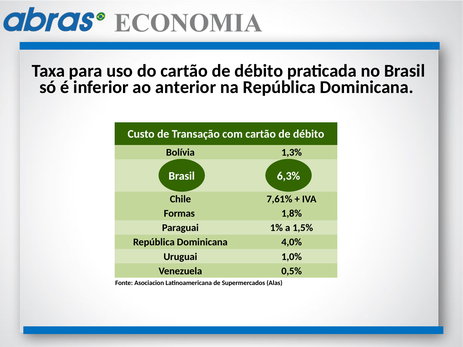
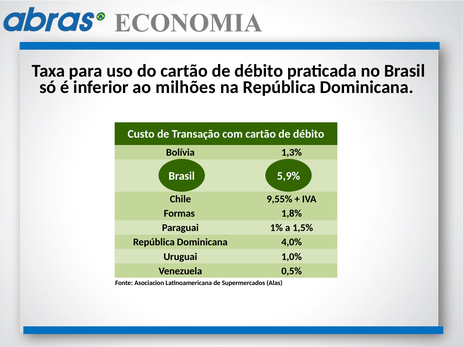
anterior: anterior -> milhões (186, 87)
6,3%: 6,3% -> 5,9% (288, 176)
7,61%: 7,61% -> 9,55% (279, 199)
